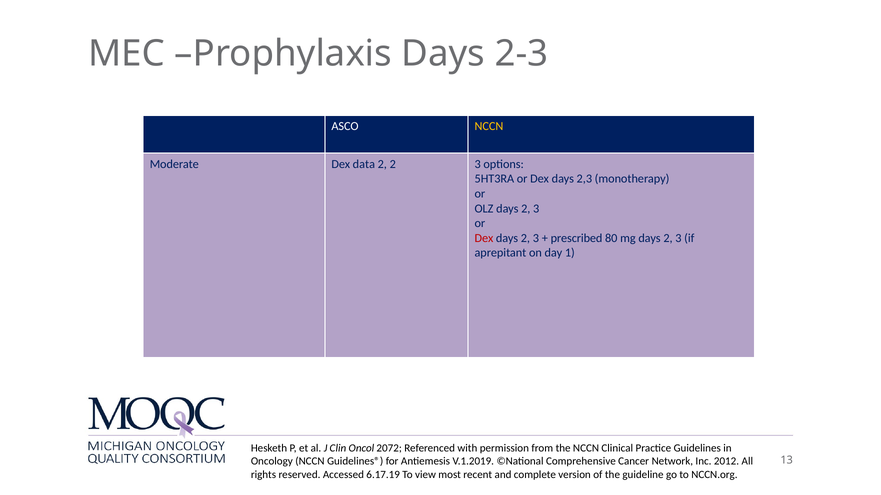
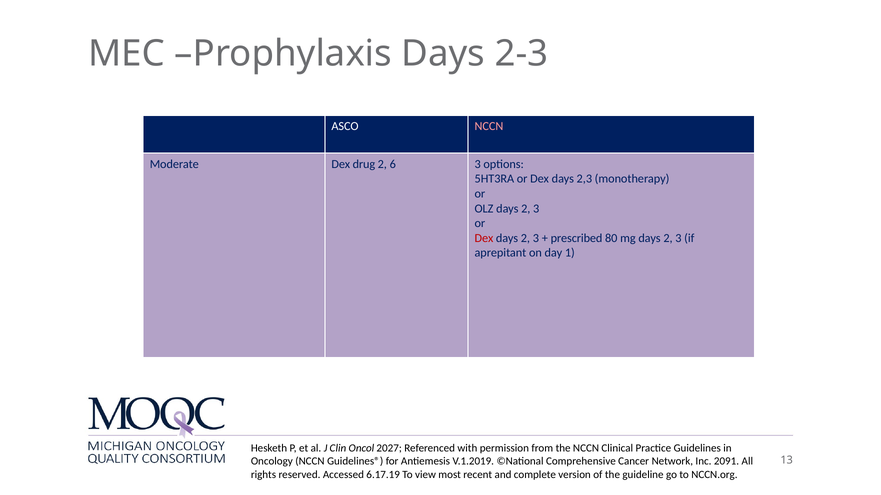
NCCN colour: yellow -> pink (489, 126)
data: data -> drug (364, 164)
2 2: 2 -> 6 (393, 164)
2072: 2072 -> 2027 (389, 449)
2012: 2012 -> 2091 (726, 462)
